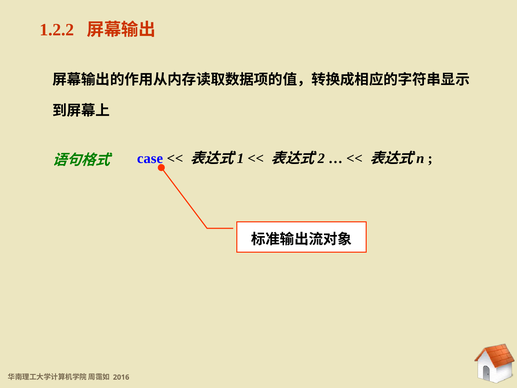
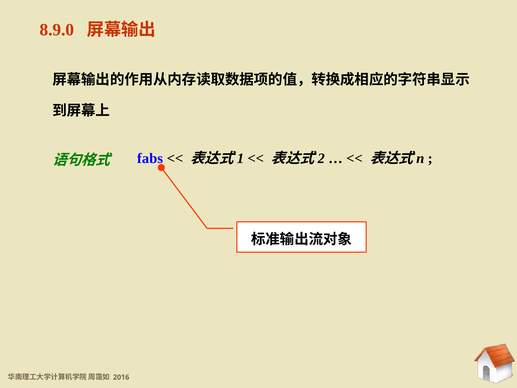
1.2.2: 1.2.2 -> 8.9.0 (57, 30)
case: case -> fabs (150, 158)
